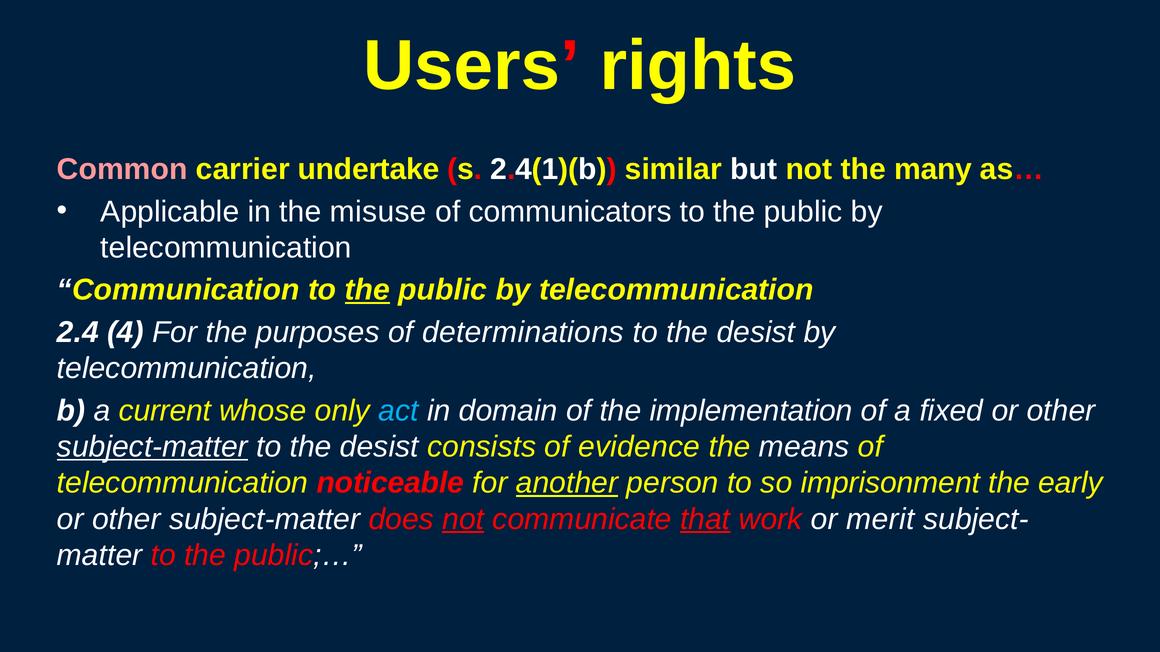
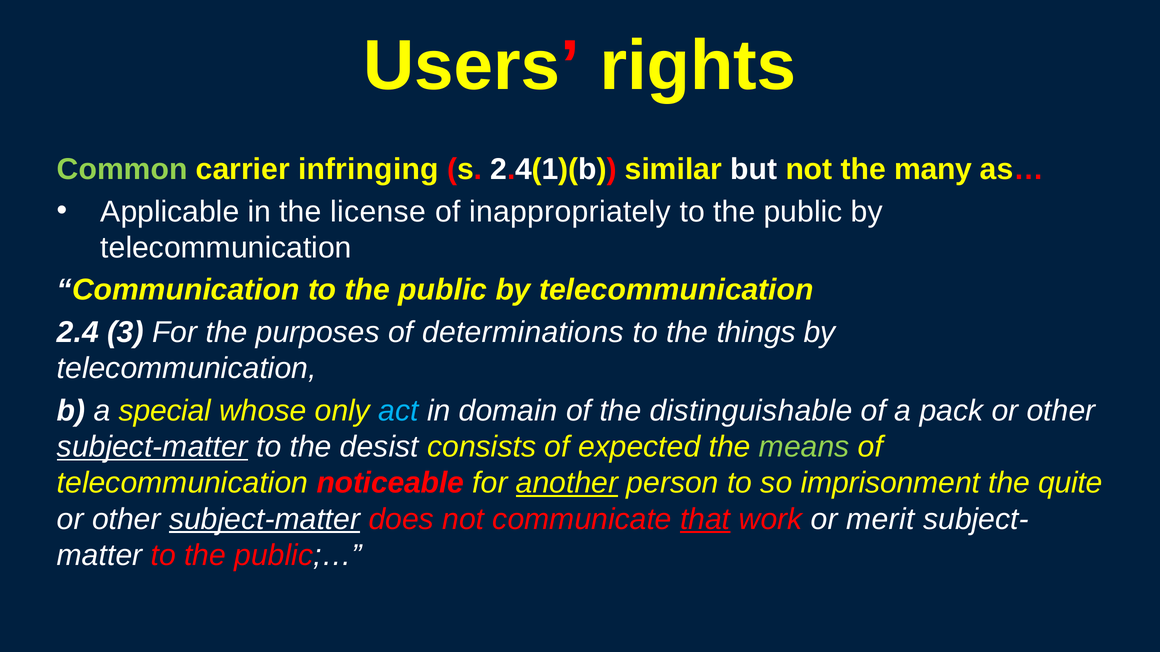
Common colour: pink -> light green (122, 170)
undertake: undertake -> infringing (368, 170)
misuse: misuse -> license (378, 212)
communicators: communicators -> inappropriately (570, 212)
the underline: present -> none (367, 290)
4: 4 -> 3 (125, 332)
desist: desist -> things (756, 332)
current: current -> special (165, 411)
implementation: implementation -> distinguishable (751, 411)
fixed: fixed -> pack (951, 411)
evidence: evidence -> expected (639, 447)
means colour: white -> light green (804, 447)
early: early -> quite (1071, 483)
subject-matter underline: none -> present (265, 520)
not underline: present -> none (463, 520)
